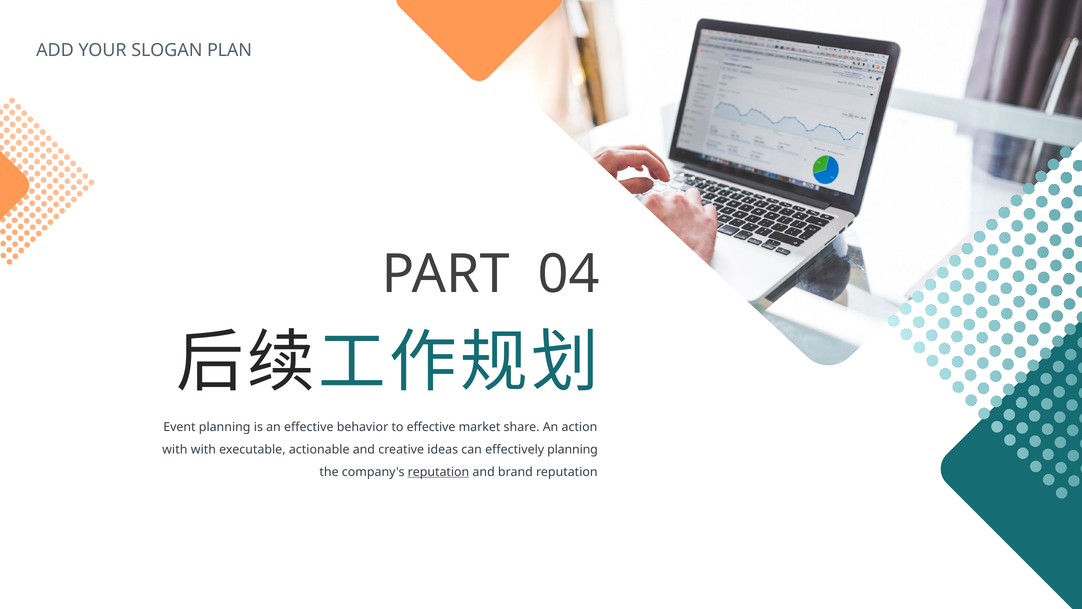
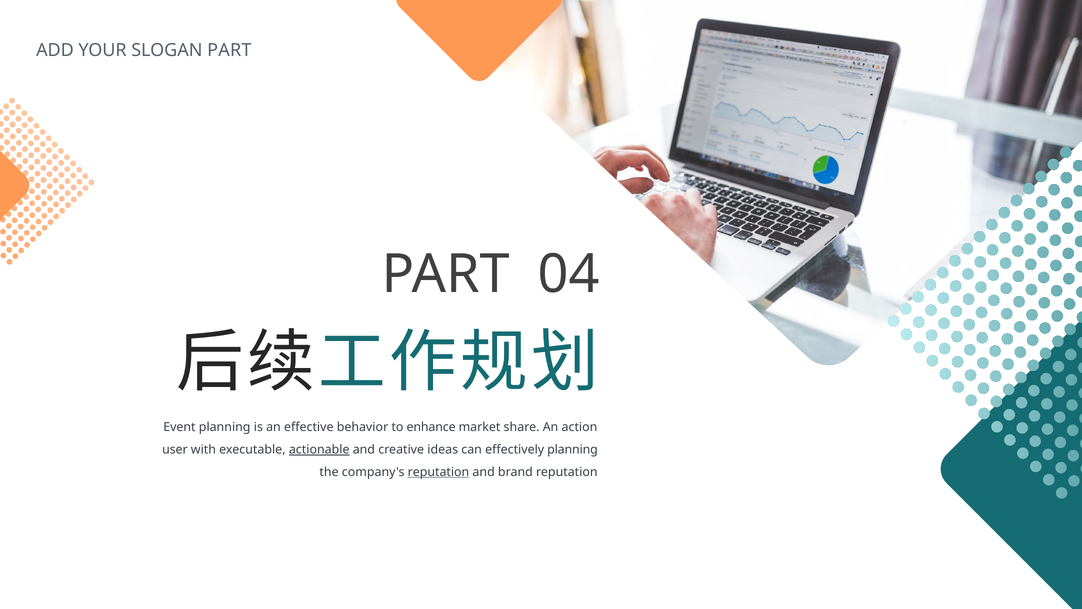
SLOGAN PLAN: PLAN -> PART (229, 50)
to effective: effective -> enhance (431, 427)
with: with -> user (175, 449)
actionable underline: none -> present (319, 449)
